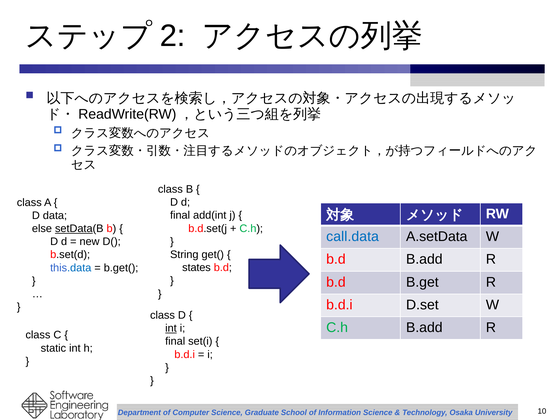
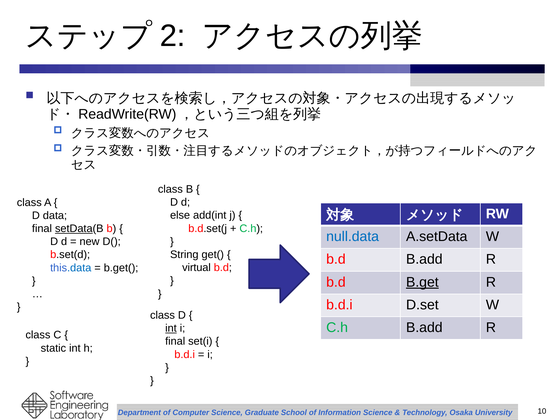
final: final -> else (180, 215)
else: else -> final (42, 229)
call.data: call.data -> null.data (353, 237)
states: states -> virtual (196, 268)
B.get underline: none -> present (422, 282)
